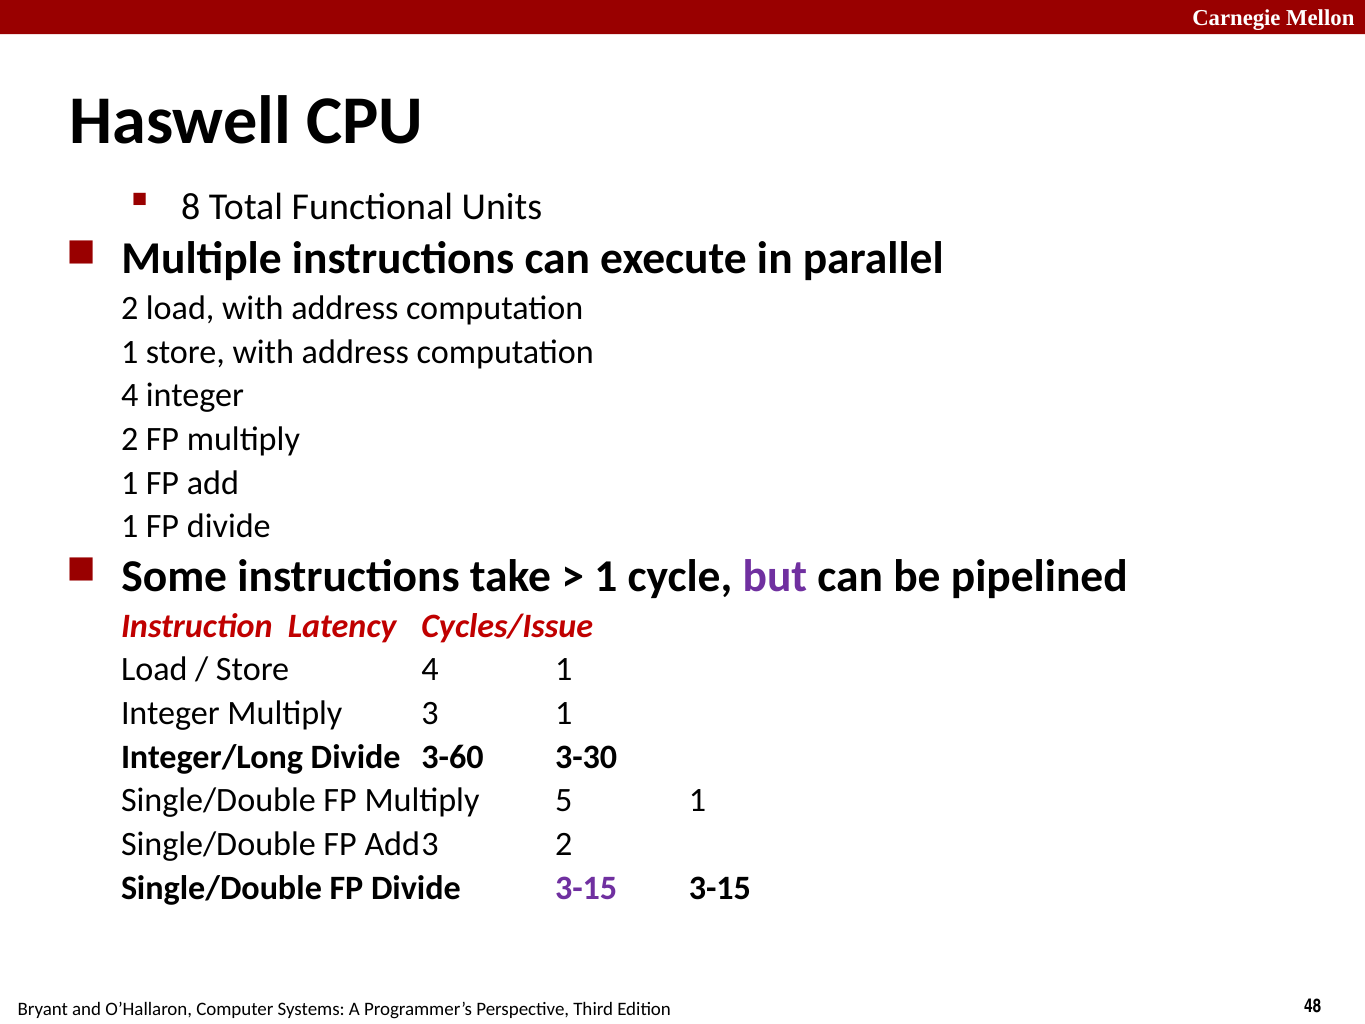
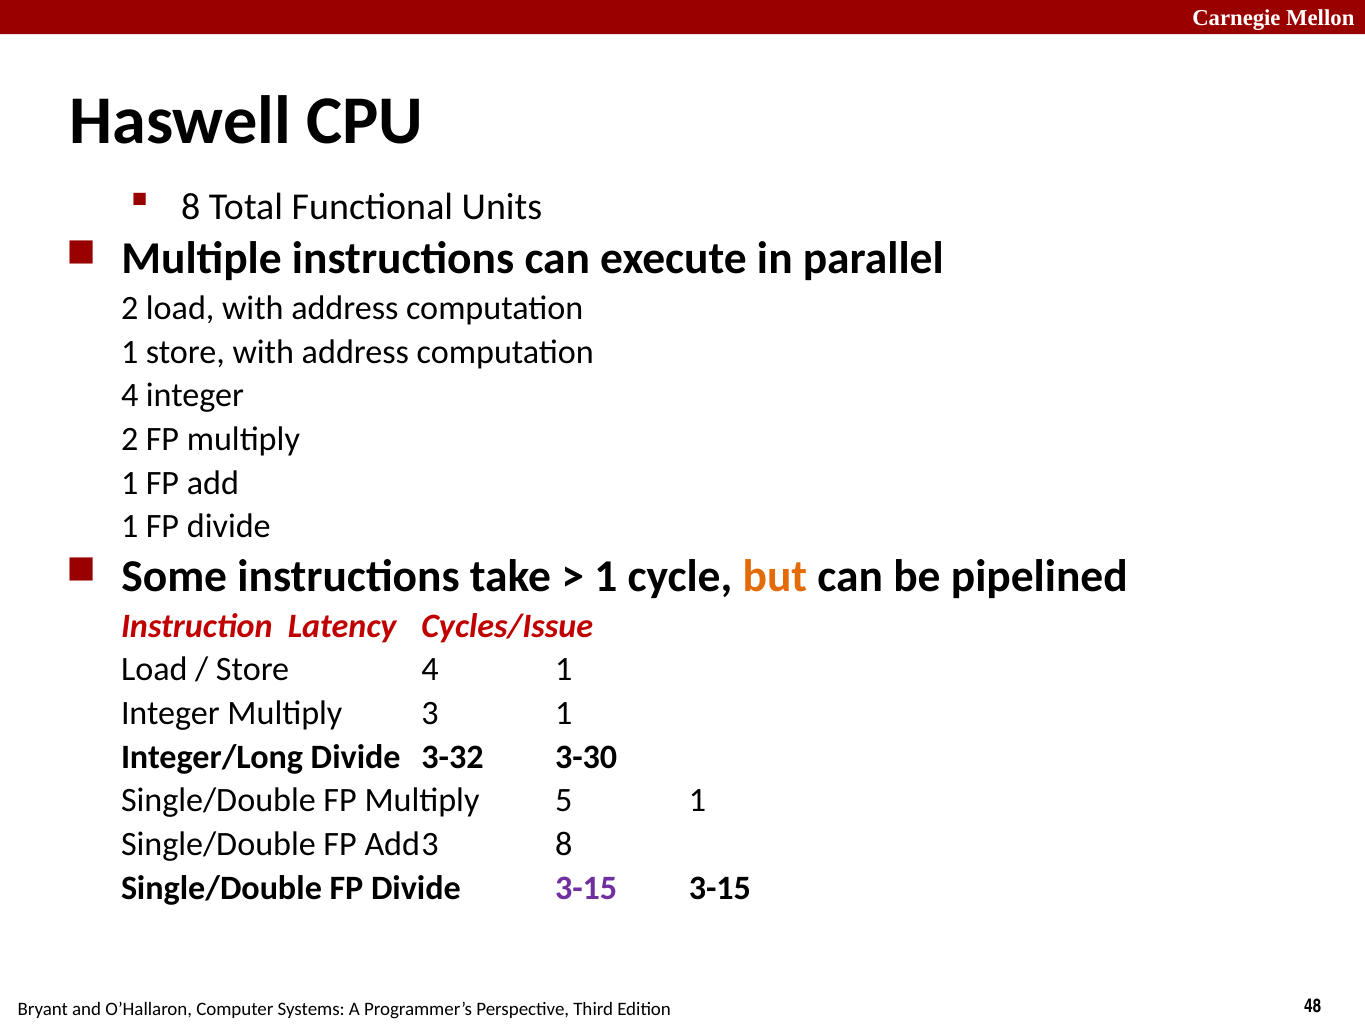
but colour: purple -> orange (775, 576)
3-60: 3-60 -> 3-32 (453, 757)
2: 2 -> 8 (564, 844)
